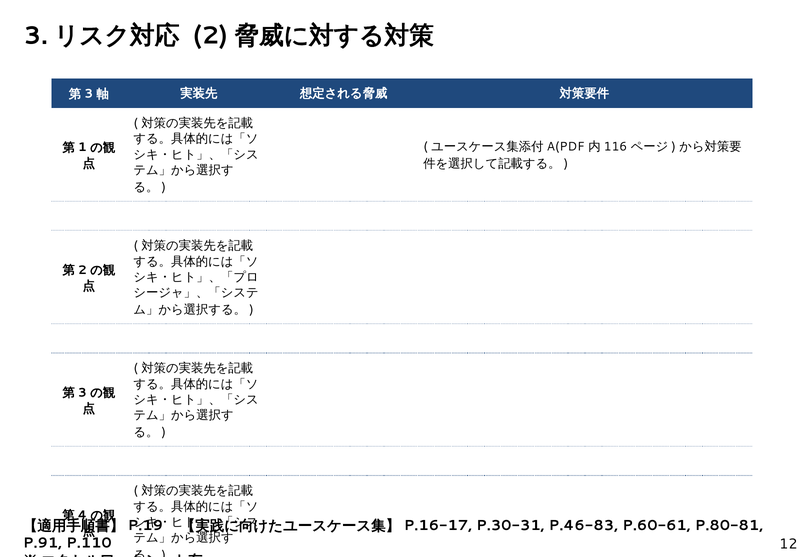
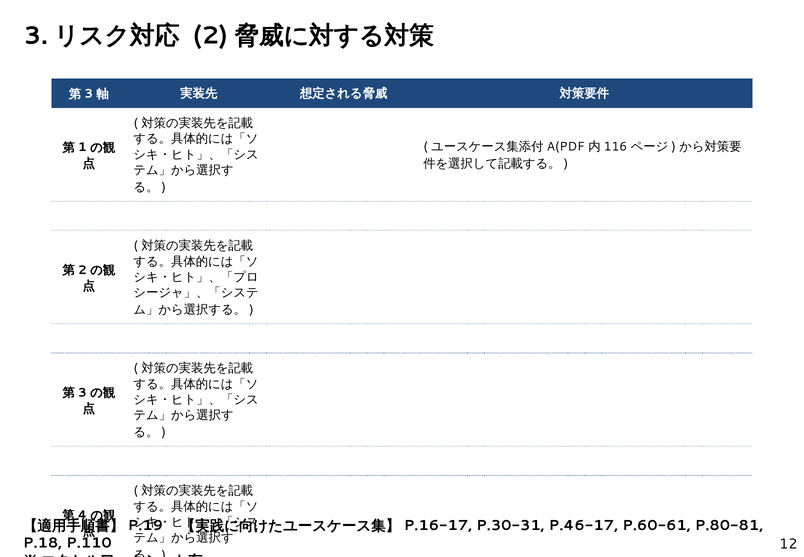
P.46-83: P.46-83 -> P.46-17 (584, 525)
P.91: P.91 -> P.18 (43, 543)
